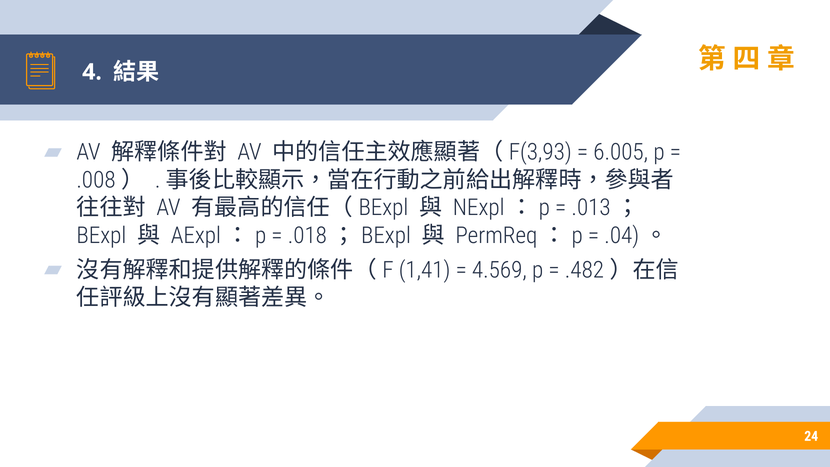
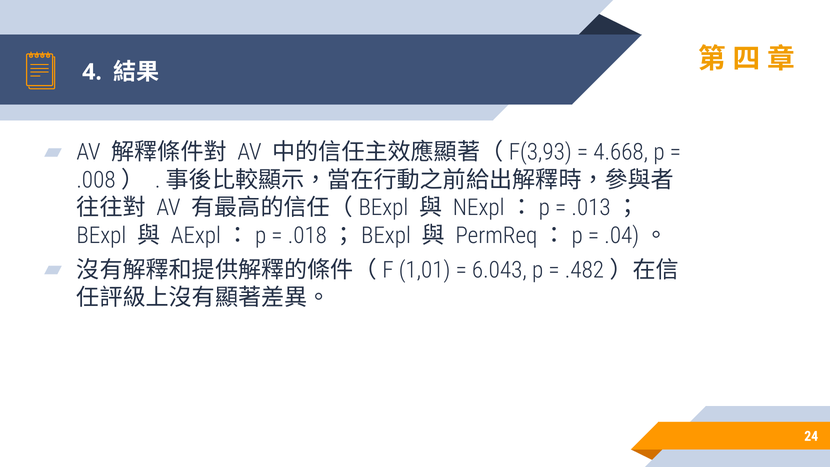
6.005: 6.005 -> 4.668 (621, 152)
1,41: 1,41 -> 1,01 (425, 270)
4.569: 4.569 -> 6.043 (499, 270)
